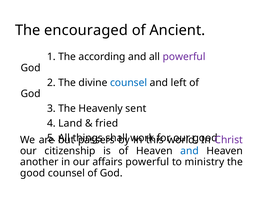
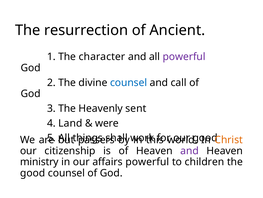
encouraged: encouraged -> resurrection (86, 30)
according: according -> character (102, 57)
left: left -> call (179, 82)
fried: fried -> were (107, 123)
Christ colour: purple -> orange (229, 139)
and colour: blue -> purple (190, 150)
another: another -> ministry (39, 161)
ministry: ministry -> children (204, 161)
